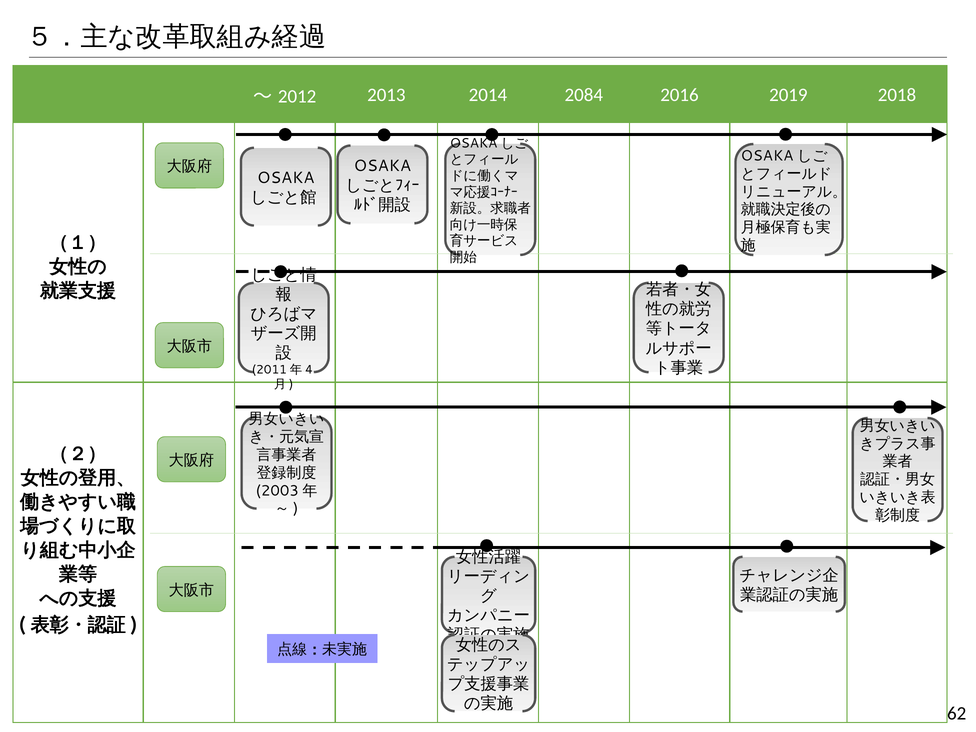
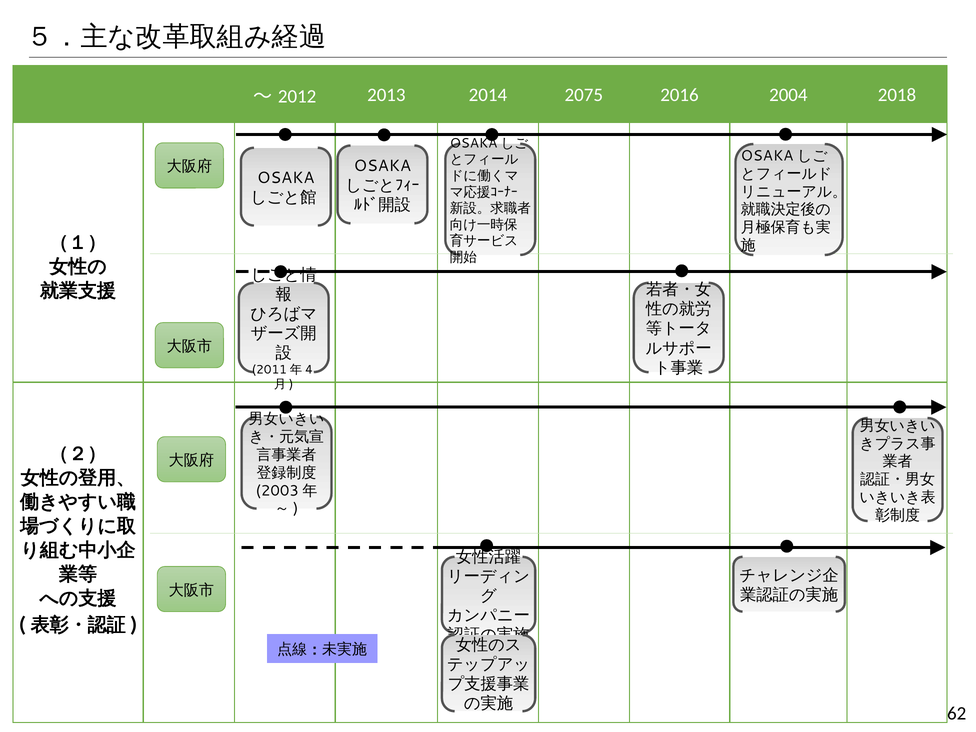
2084: 2084 -> 2075 (584, 95)
2019: 2019 -> 2004 (788, 95)
